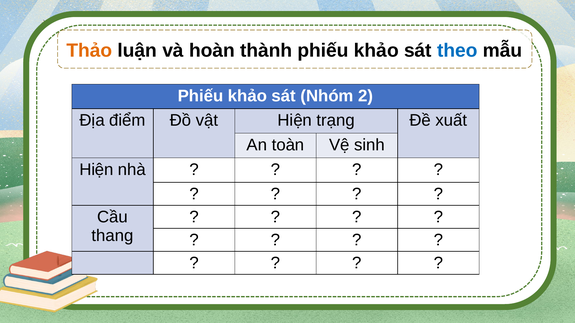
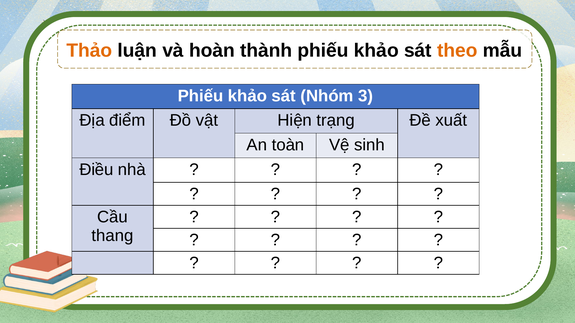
theo colour: blue -> orange (457, 50)
2: 2 -> 3 (366, 96)
Hiện: Hiện -> Điều (96, 170)
